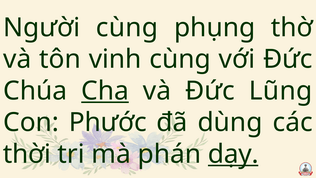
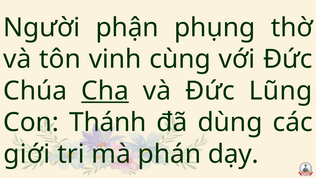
Người cùng: cùng -> phận (127, 28)
Phước: Phước -> Thánh (108, 122)
thời: thời -> giới (27, 154)
dạy underline: present -> none (233, 154)
